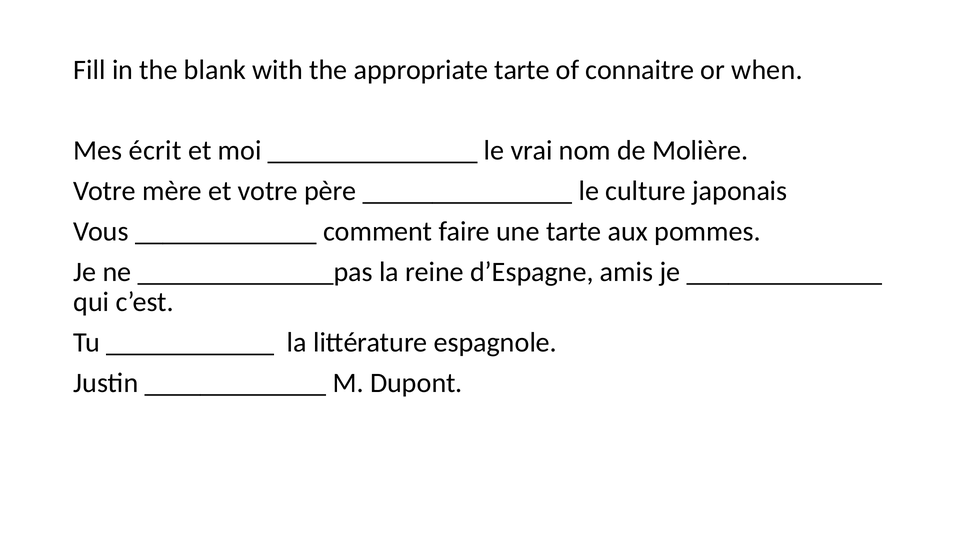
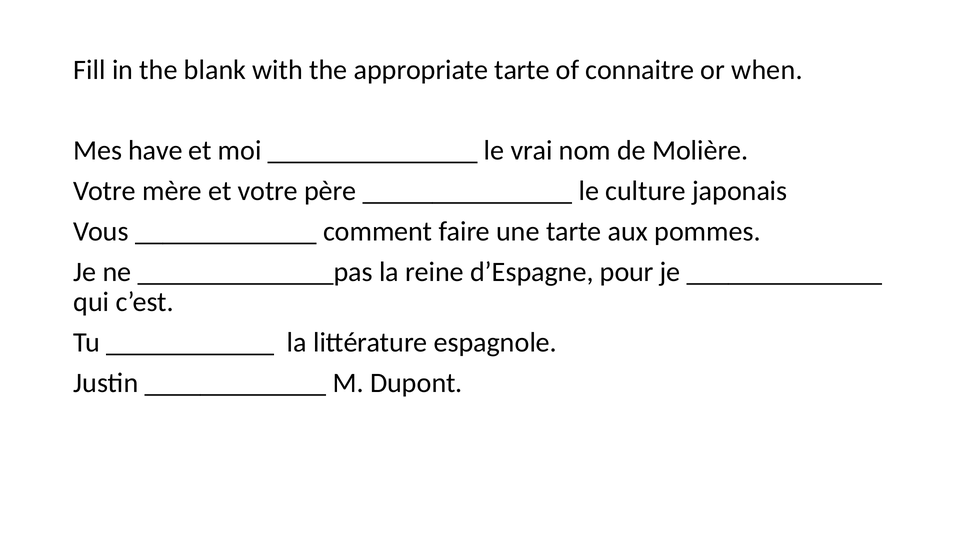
écrit: écrit -> have (156, 151)
amis: amis -> pour (627, 272)
